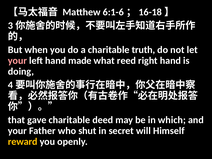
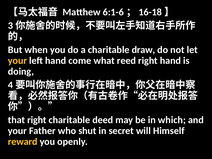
truth: truth -> draw (143, 50)
your colour: pink -> yellow (17, 61)
made: made -> come (80, 61)
that gave: gave -> right (37, 120)
